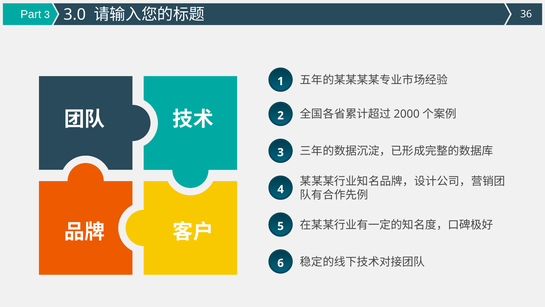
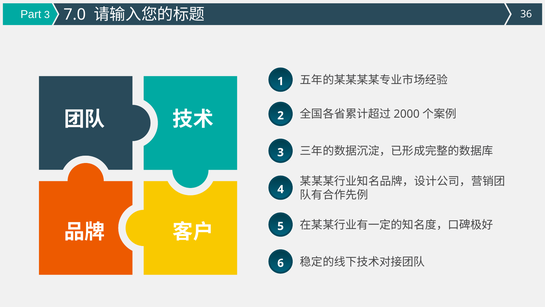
3.0: 3.0 -> 7.0 (75, 15)
